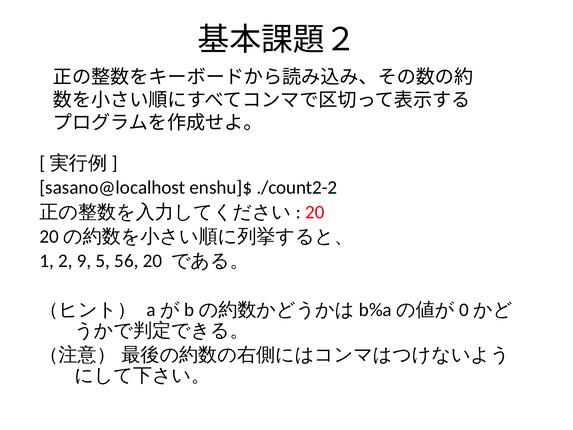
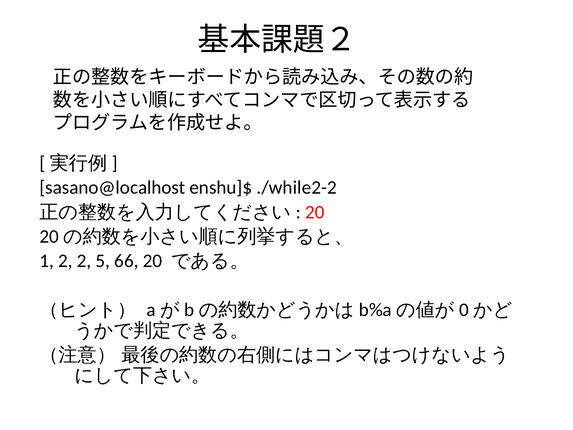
./count2-2: ./count2-2 -> ./while2-2 (297, 187)
2 9: 9 -> 2 (84, 261)
56: 56 -> 66 (126, 261)
